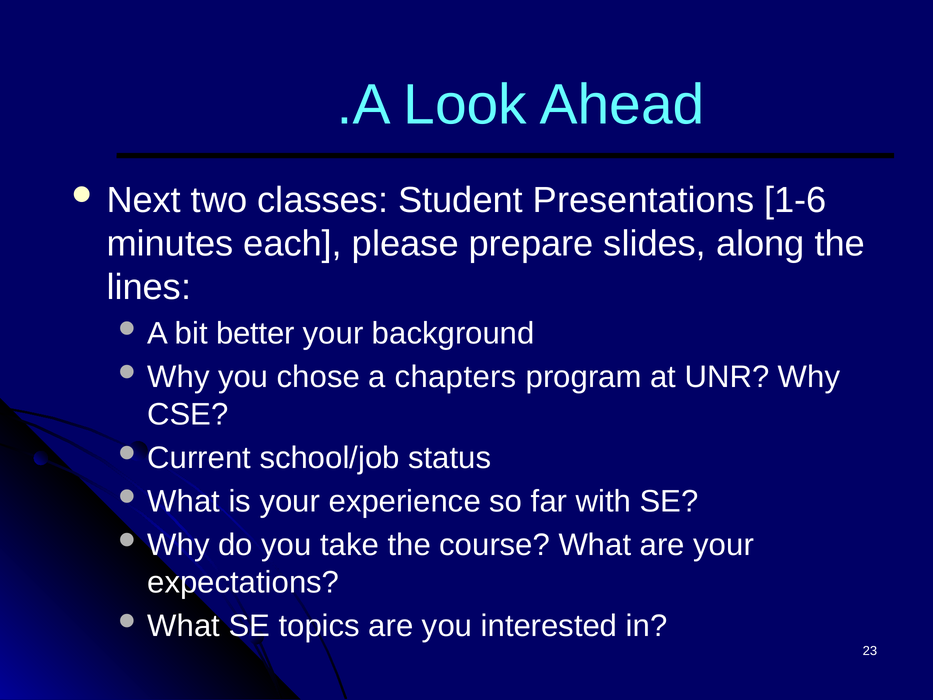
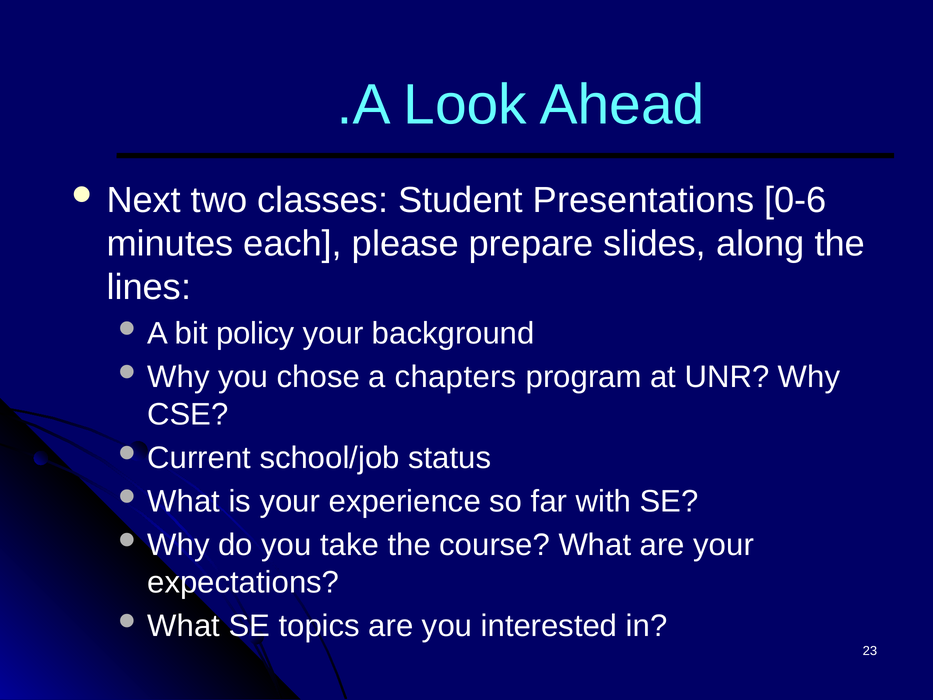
1-6: 1-6 -> 0-6 (795, 200)
better: better -> policy (255, 334)
